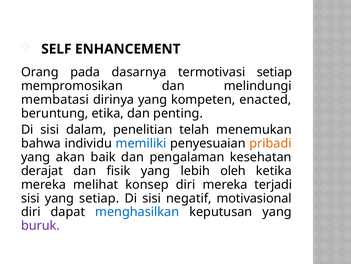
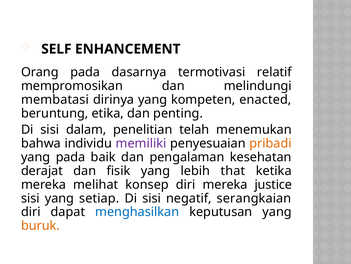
termotivasi setiap: setiap -> relatif (274, 72)
memiliki colour: blue -> purple (141, 143)
yang akan: akan -> pada (71, 157)
oleh: oleh -> that (233, 170)
terjadi: terjadi -> justice (273, 184)
motivasional: motivasional -> serangkaian (254, 198)
buruk colour: purple -> orange (40, 225)
